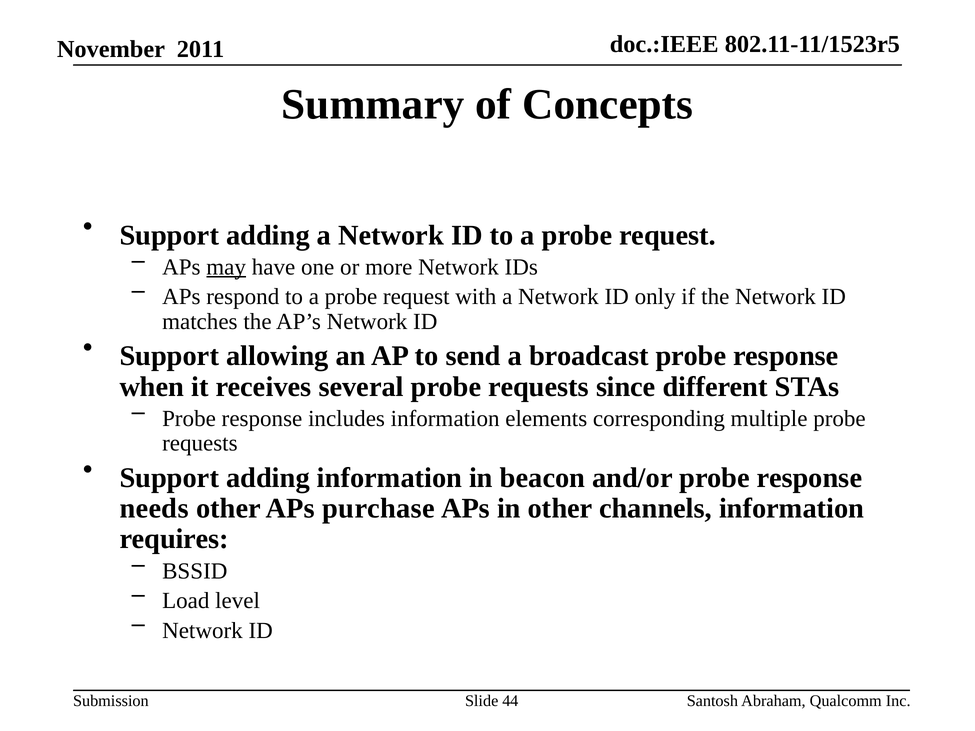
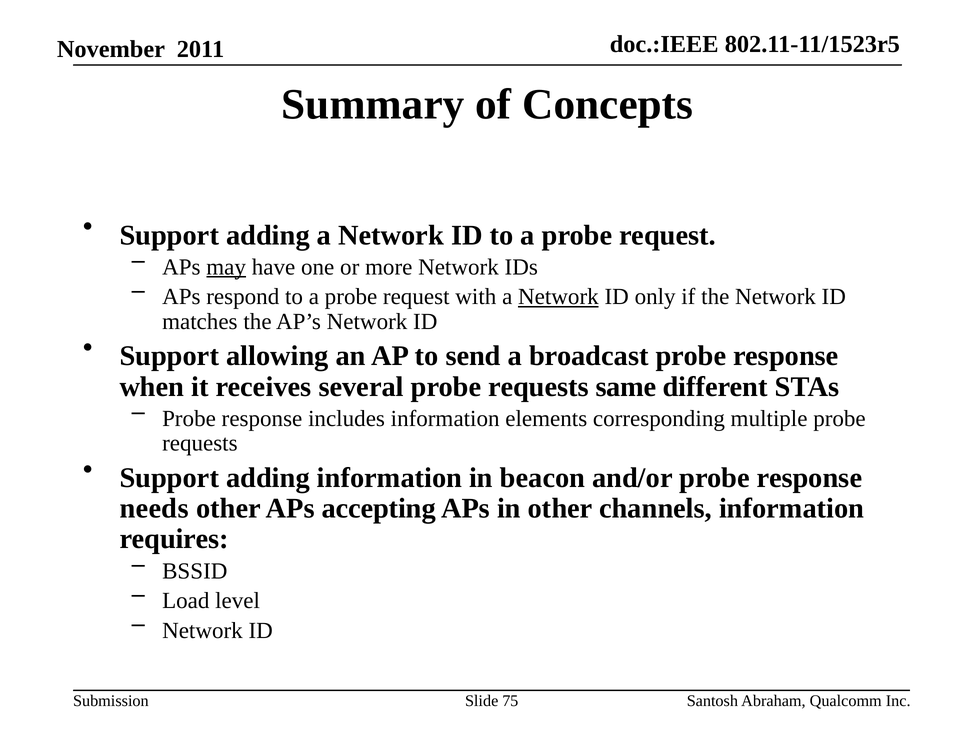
Network underline: none -> present (558, 297)
since: since -> same (626, 387)
purchase: purchase -> accepting (379, 509)
44: 44 -> 75 (510, 701)
